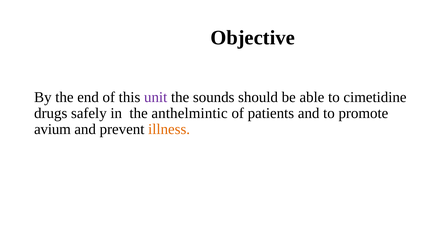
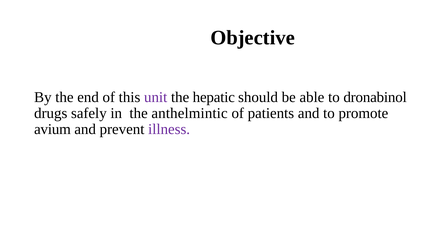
sounds: sounds -> hepatic (214, 97)
cimetidine: cimetidine -> dronabinol (375, 97)
illness colour: orange -> purple (169, 129)
